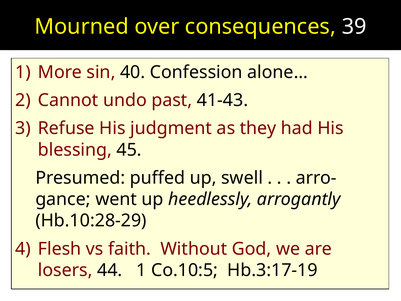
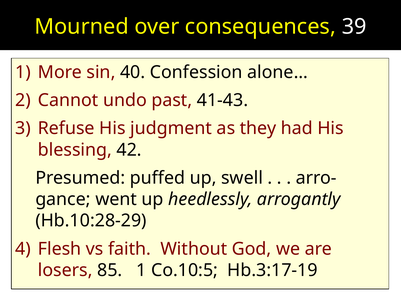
45: 45 -> 42 (129, 150)
44: 44 -> 85 (110, 270)
